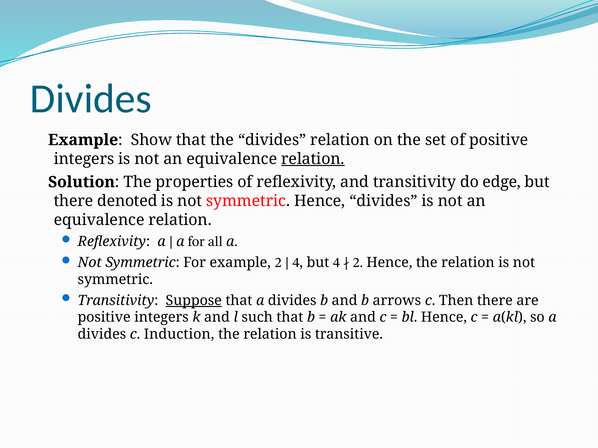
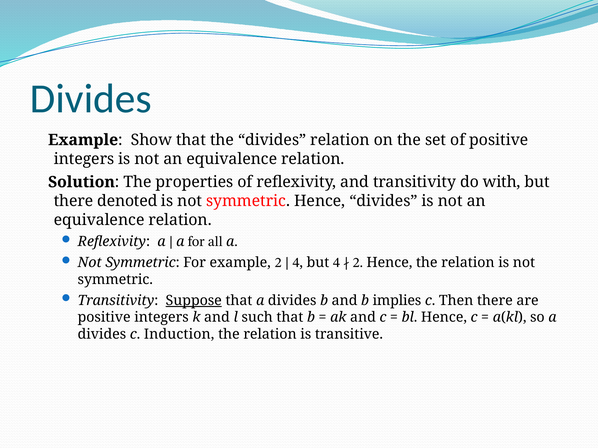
relation underline: present -> none (313, 159)
edge: edge -> with (502, 182)
arrows: arrows -> implies (397, 301)
